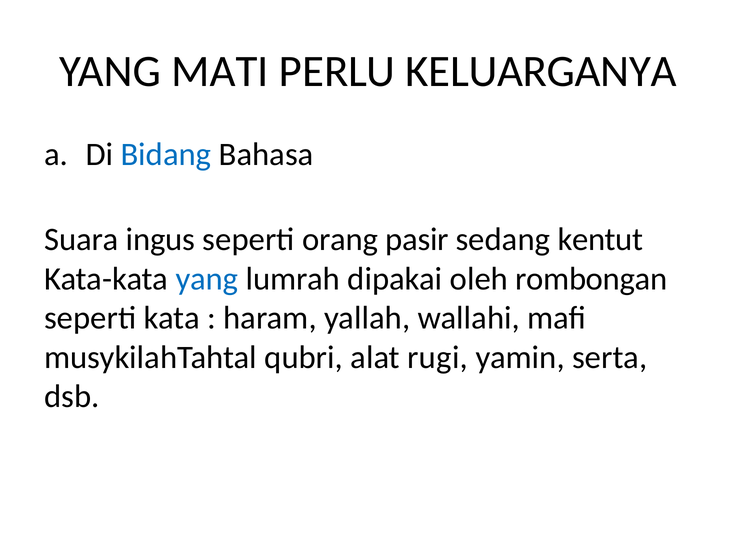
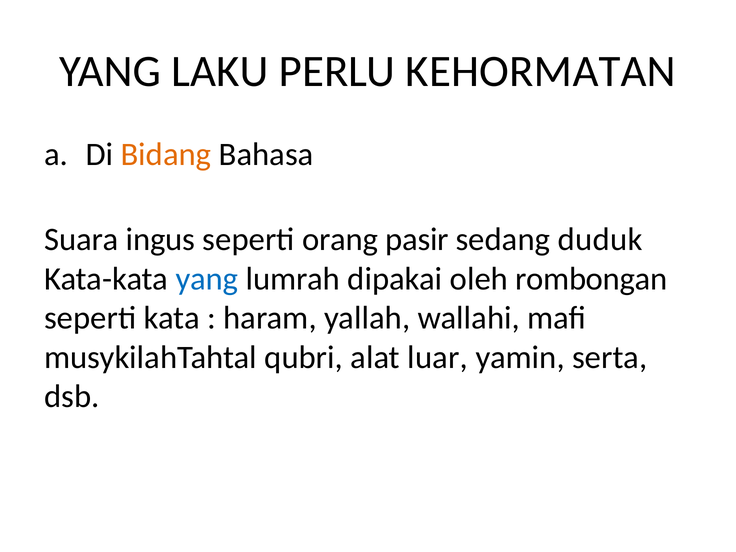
MATI: MATI -> LAKU (220, 71)
KELUARGANYA: KELUARGANYA -> KEHORMATAN (541, 71)
Bidang colour: blue -> orange (166, 154)
kentut: kentut -> duduk (600, 239)
rugi: rugi -> luar (438, 357)
